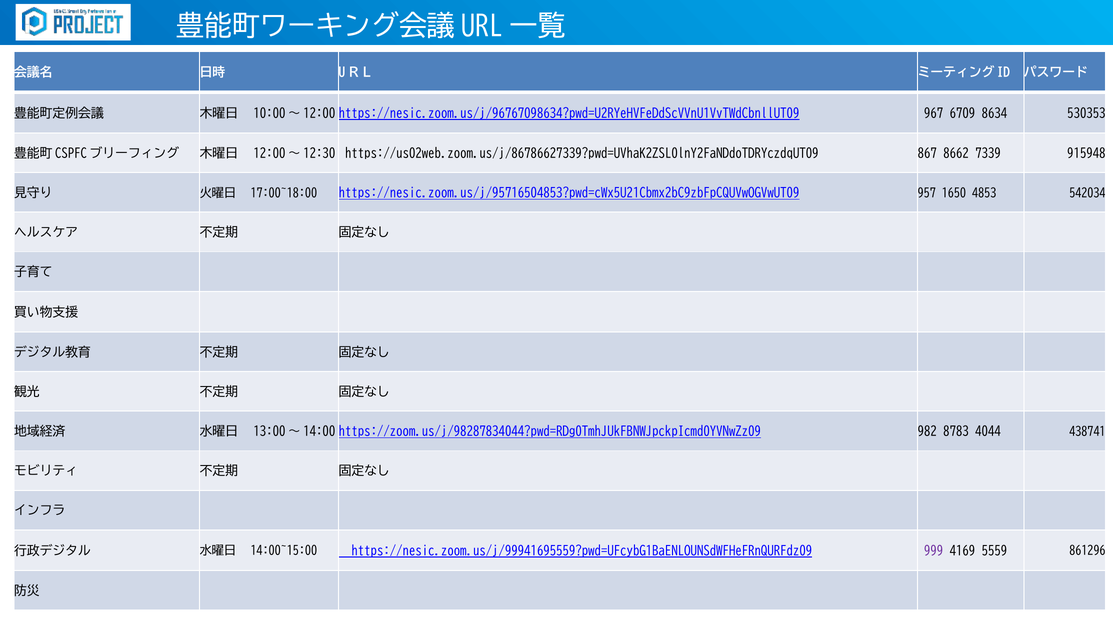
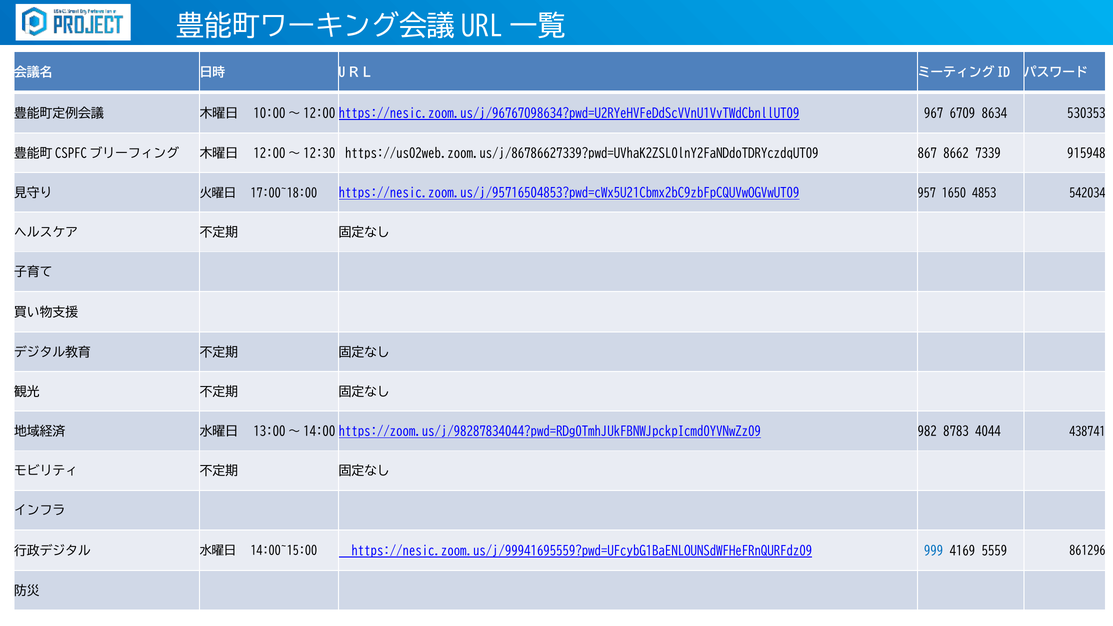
999 colour: purple -> blue (934, 551)
